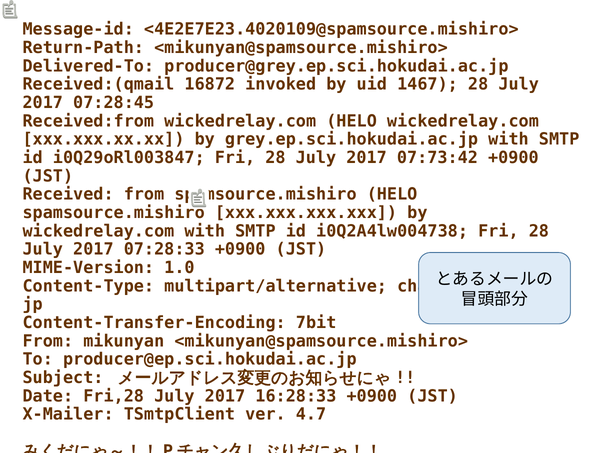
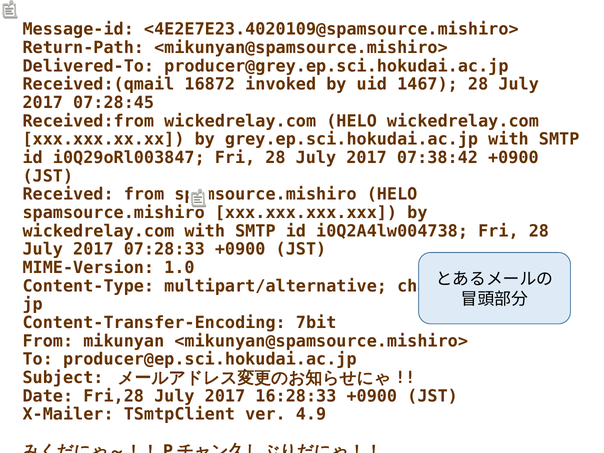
07:73:42: 07:73:42 -> 07:38:42 (437, 158)
4.7: 4.7 -> 4.9 (311, 414)
